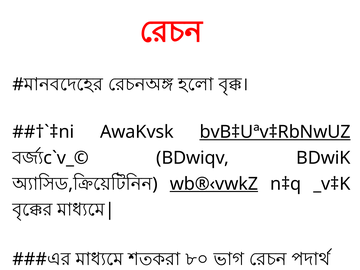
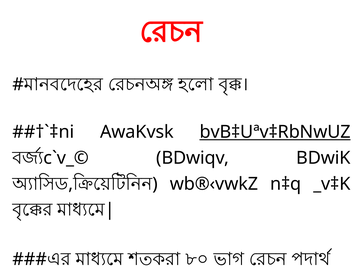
wb®‹vwkZ underline: present -> none (214, 184)
